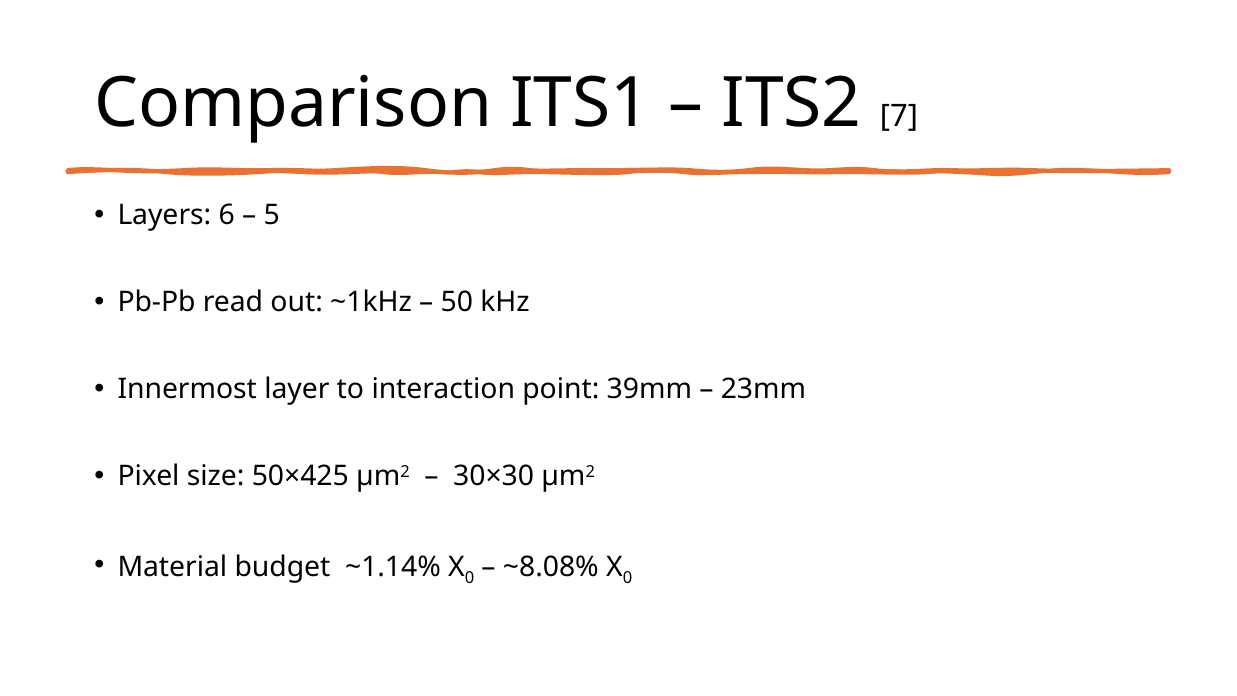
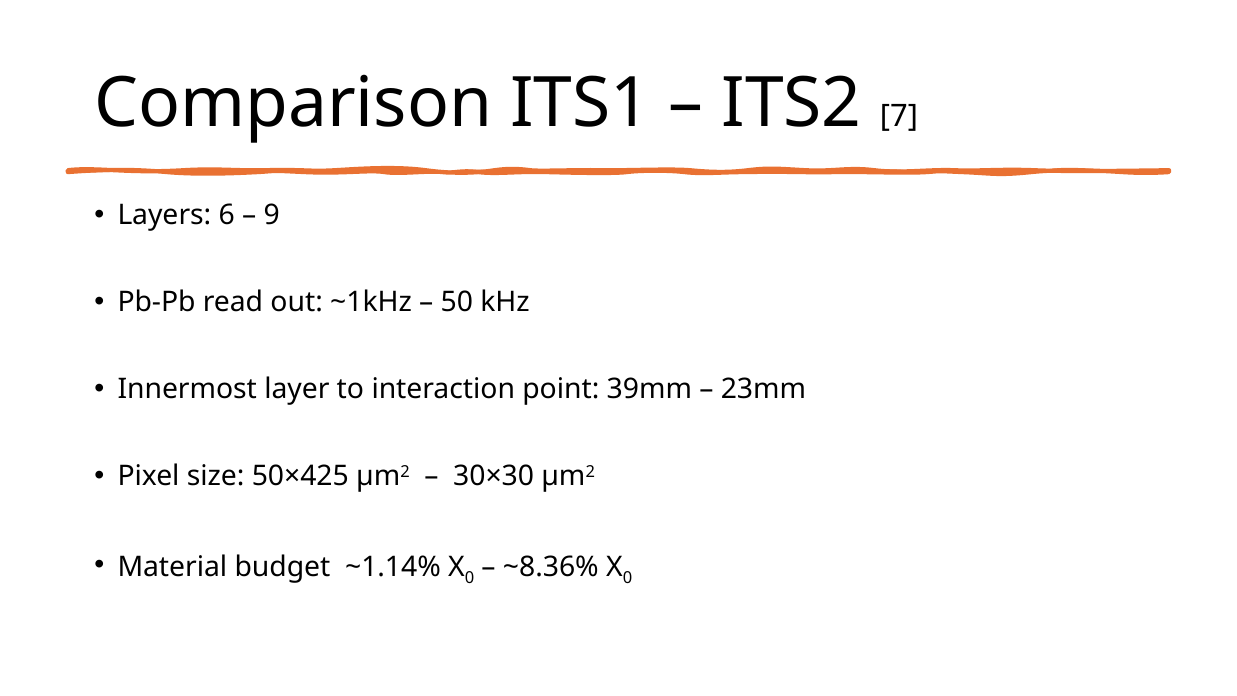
5: 5 -> 9 (272, 215)
~8.08%: ~8.08% -> ~8.36% (551, 567)
